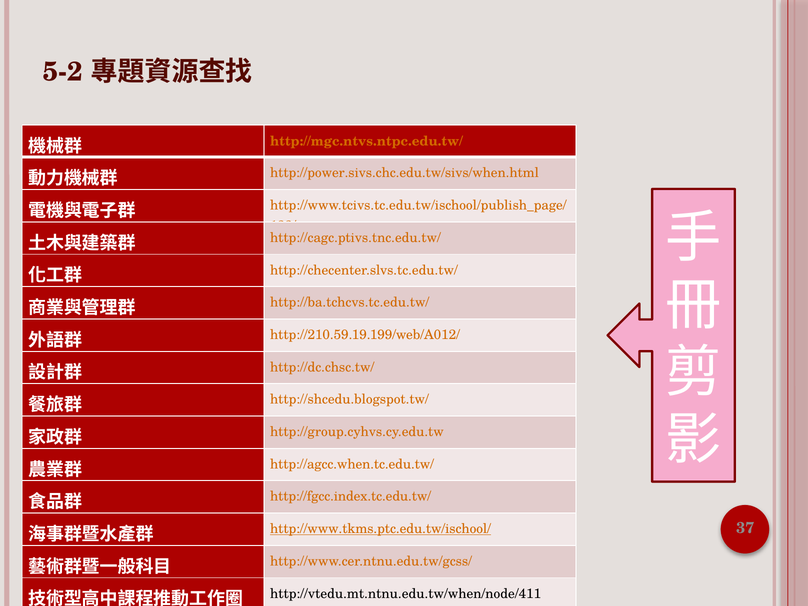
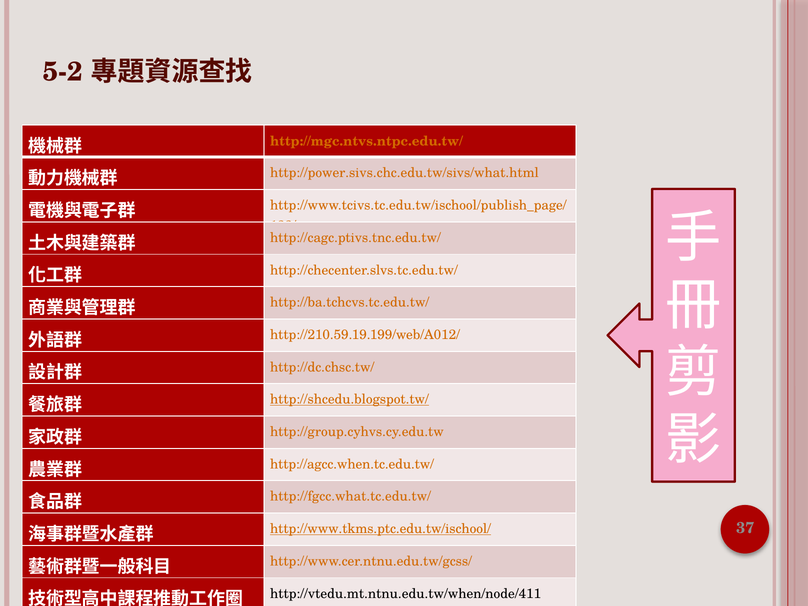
http://power.sivs.chc.edu.tw/sivs/when.html: http://power.sivs.chc.edu.tw/sivs/when.html -> http://power.sivs.chc.edu.tw/sivs/what.html (404, 173)
http://shcedu.blogspot.tw/ underline: none -> present (349, 399)
http://fgcc.index.tc.edu.tw/: http://fgcc.index.tc.edu.tw/ -> http://fgcc.what.tc.edu.tw/ (350, 497)
